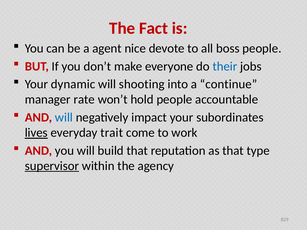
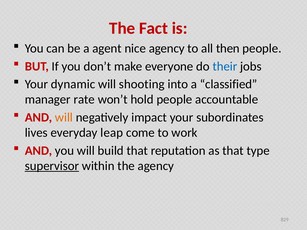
nice devote: devote -> agency (167, 48)
boss: boss -> then (228, 48)
continue: continue -> classified (229, 84)
will colour: blue -> orange (64, 118)
lives underline: present -> none (36, 133)
trait: trait -> leap (112, 133)
